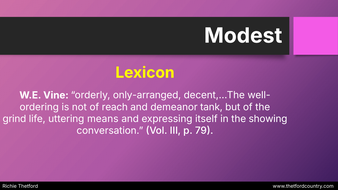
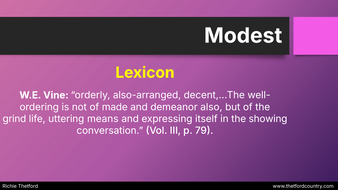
only-arranged: only-arranged -> also-arranged (147, 95)
reach: reach -> made (115, 107)
tank: tank -> also (211, 107)
